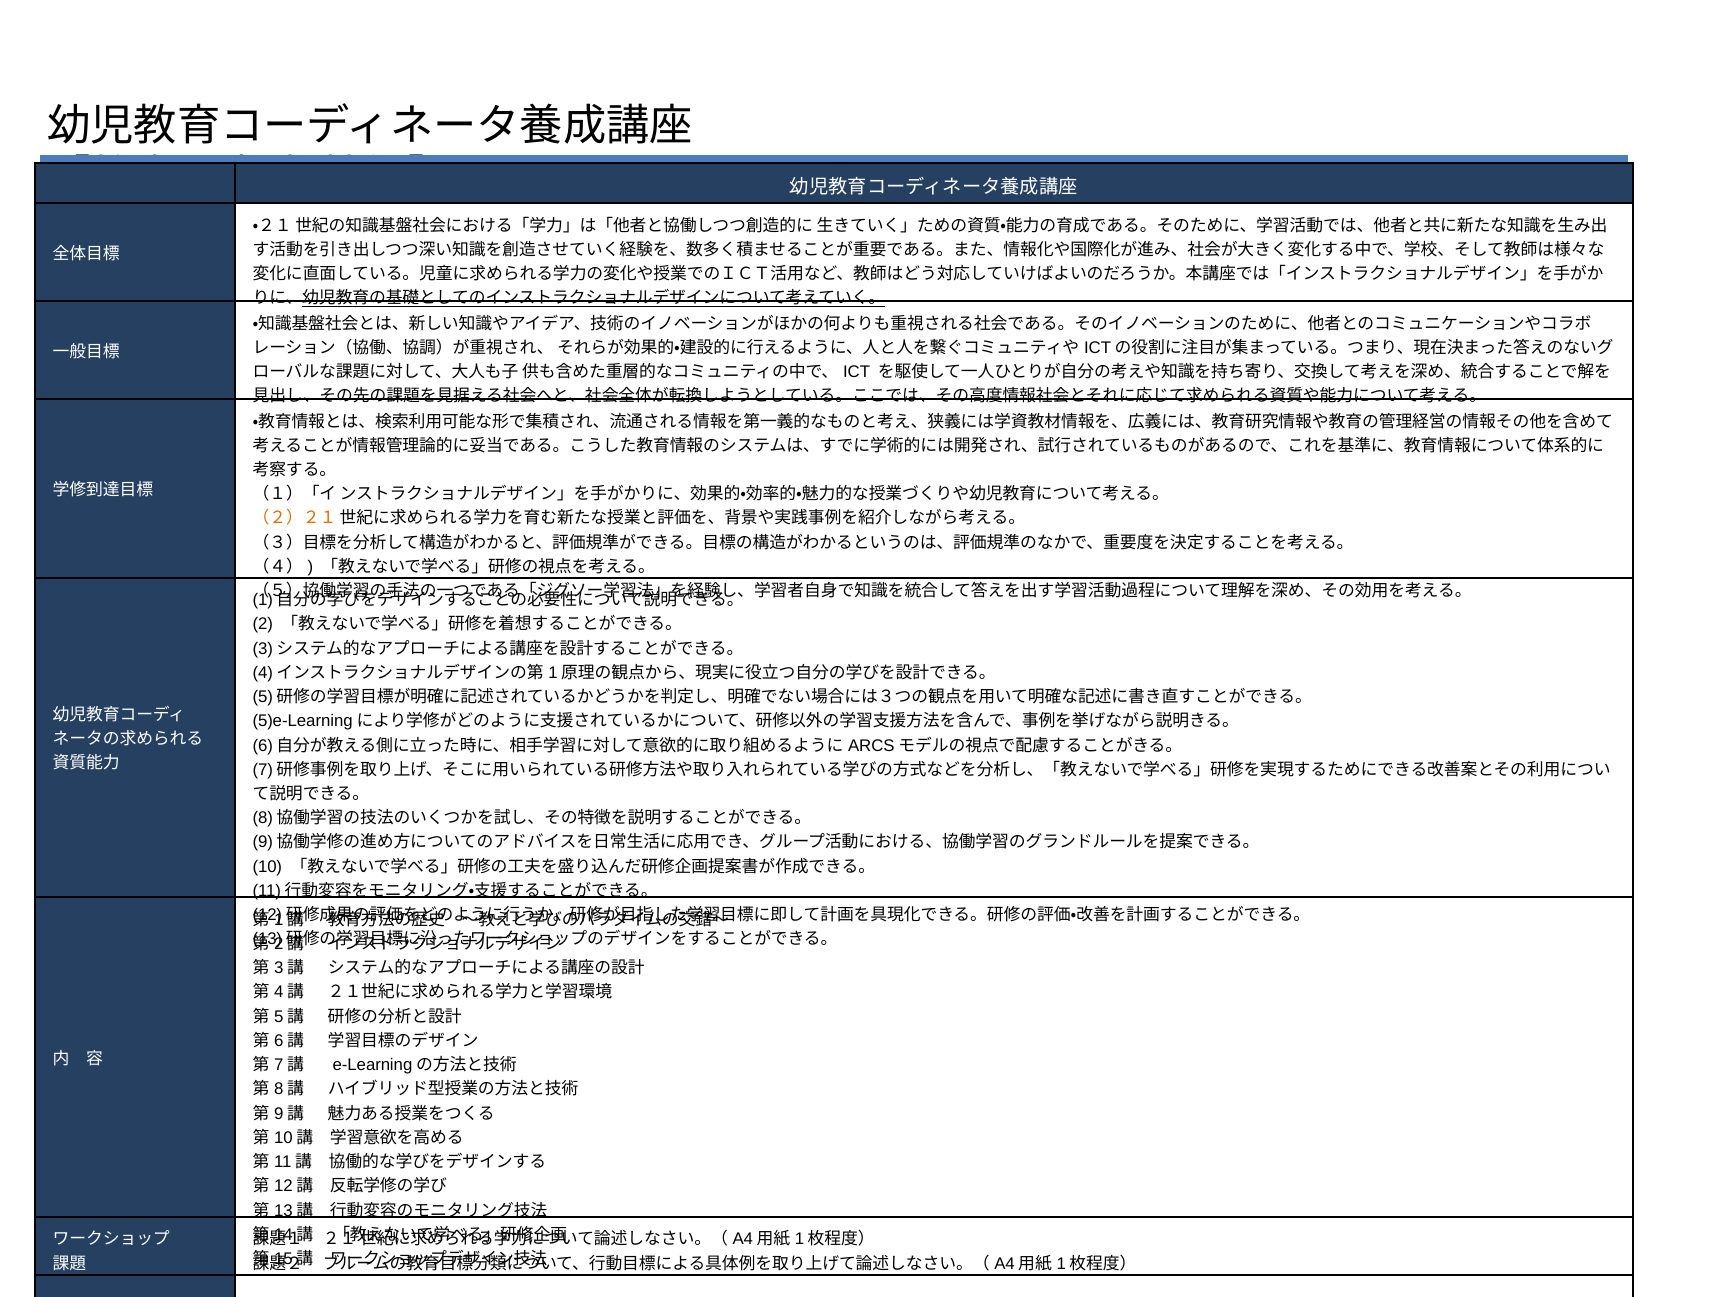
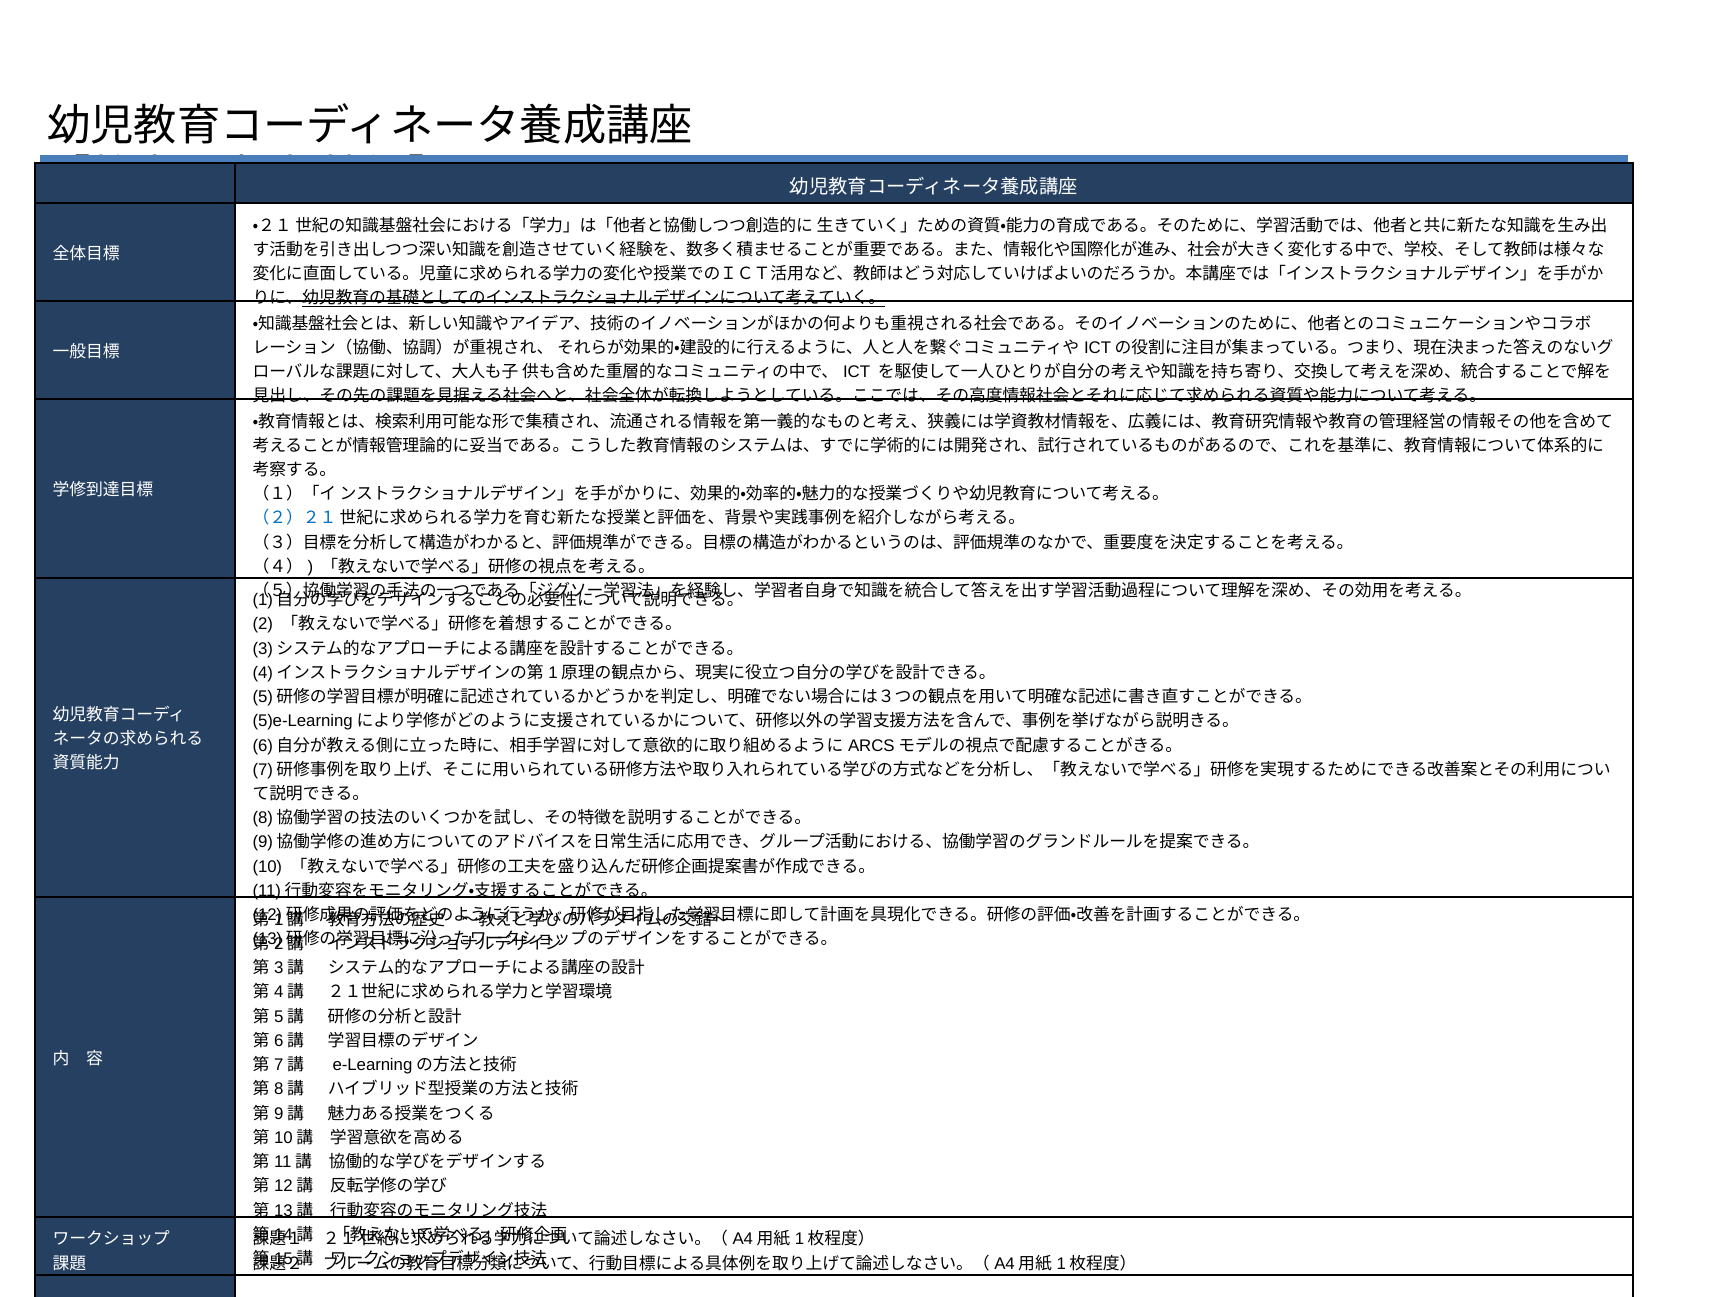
（２）２１ colour: orange -> blue (294, 519)
